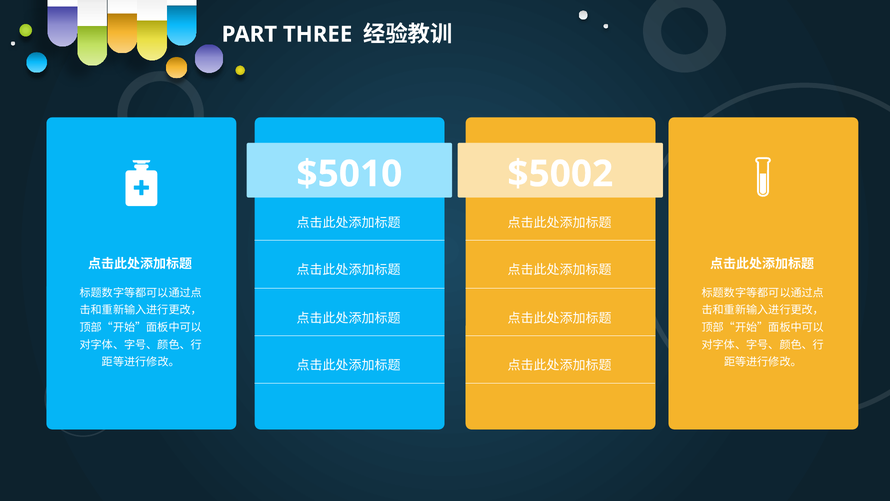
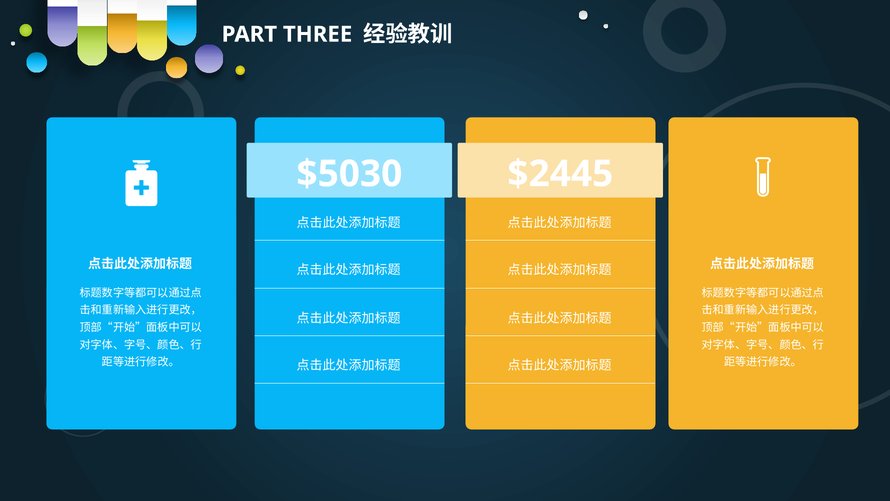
$5010: $5010 -> $5030 (349, 174)
$5002: $5002 -> $2445 (560, 174)
